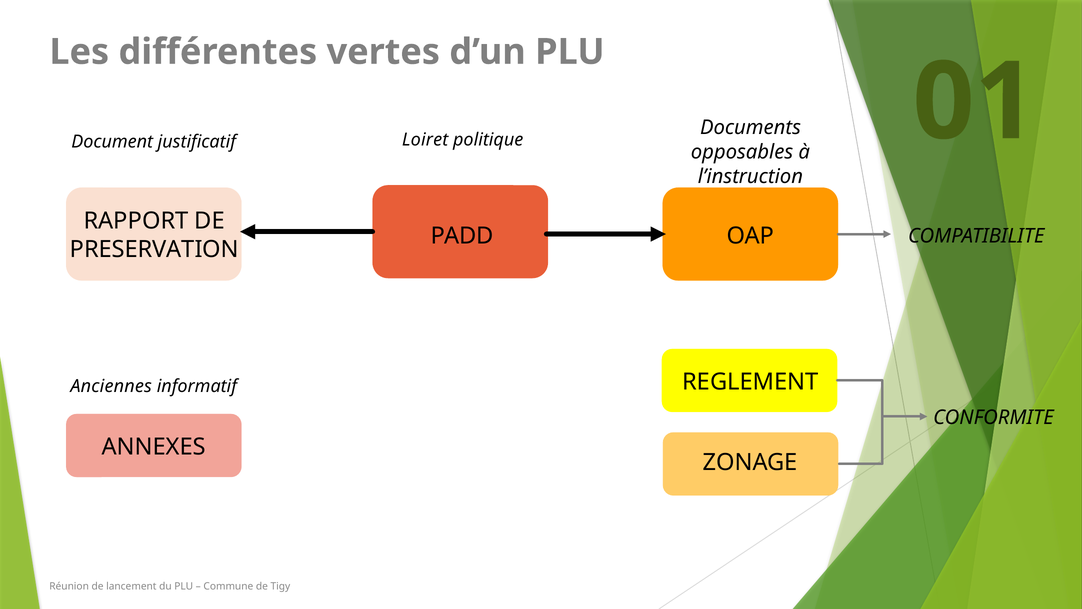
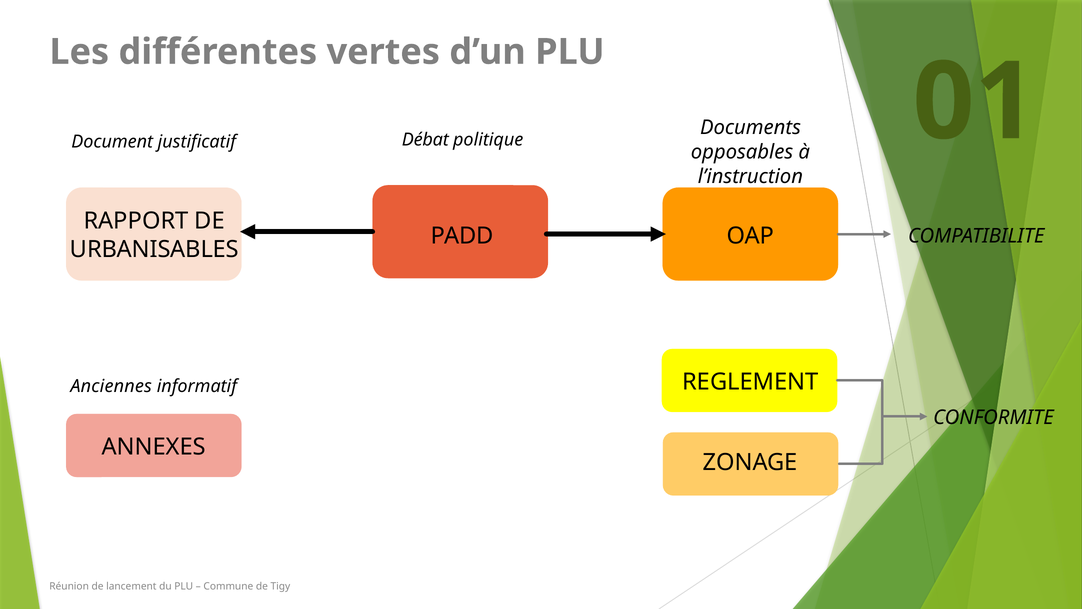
Loiret: Loiret -> Débat (425, 140)
PRESERVATION: PRESERVATION -> URBANISABLES (154, 249)
